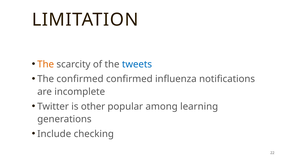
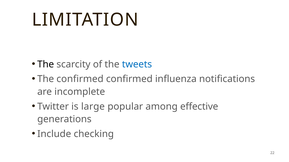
The colour: orange -> black (46, 64)
other: other -> large (93, 107)
learning: learning -> effective (199, 107)
